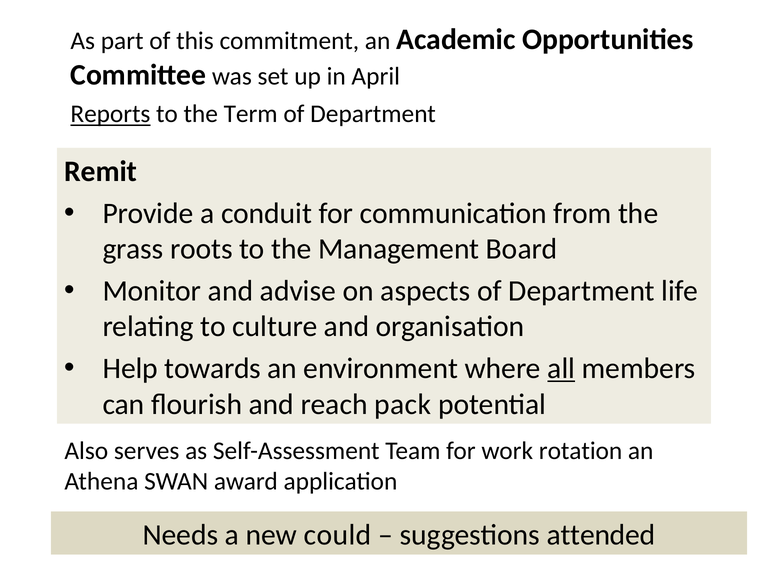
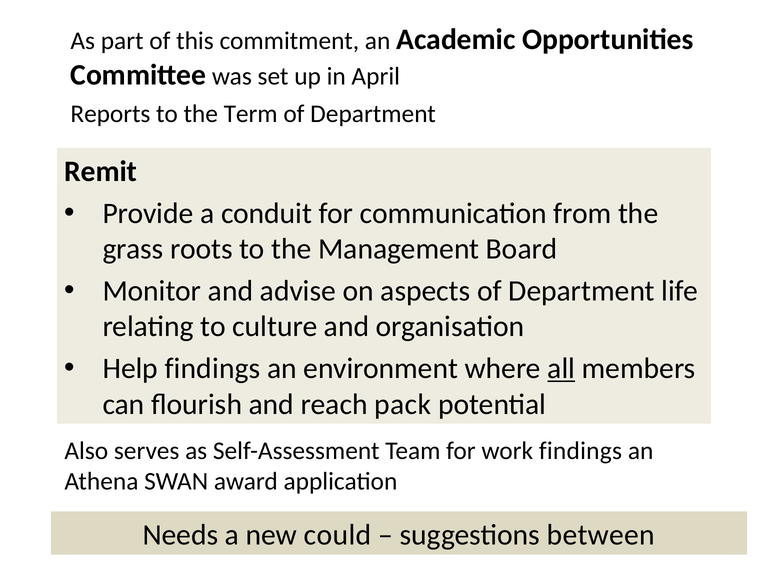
Reports underline: present -> none (110, 114)
Help towards: towards -> findings (213, 368)
work rotation: rotation -> findings (580, 451)
attended: attended -> between (601, 535)
